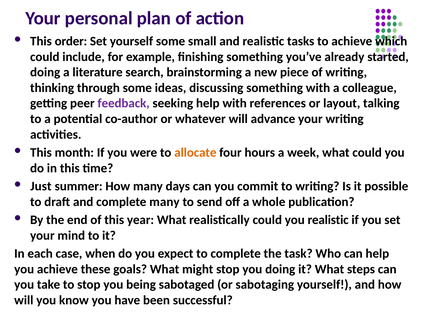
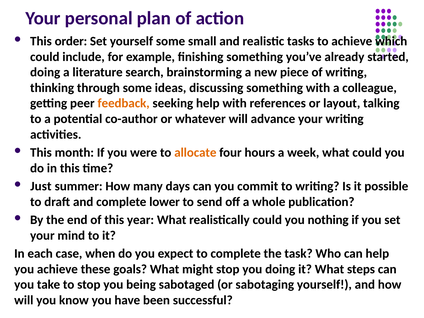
feedback colour: purple -> orange (124, 103)
complete many: many -> lower (165, 202)
you realistic: realistic -> nothing (328, 220)
